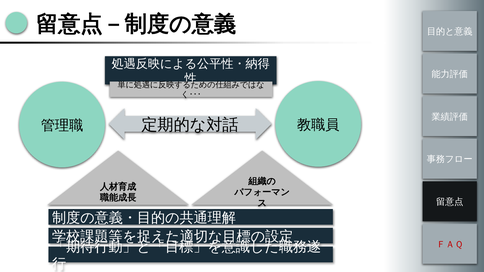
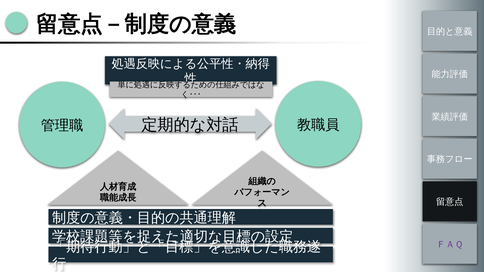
ＦＡＱ colour: red -> purple (450, 245)
